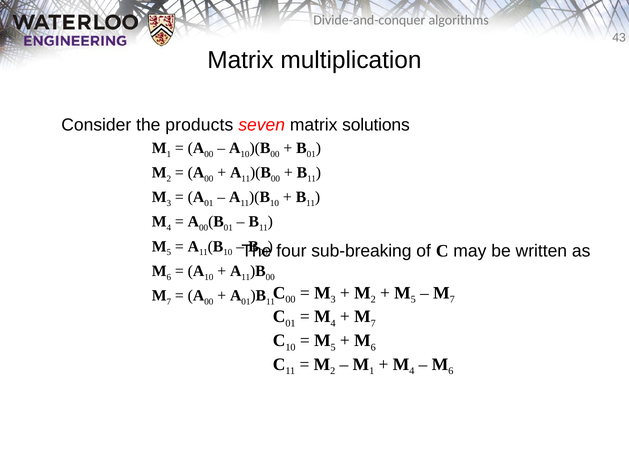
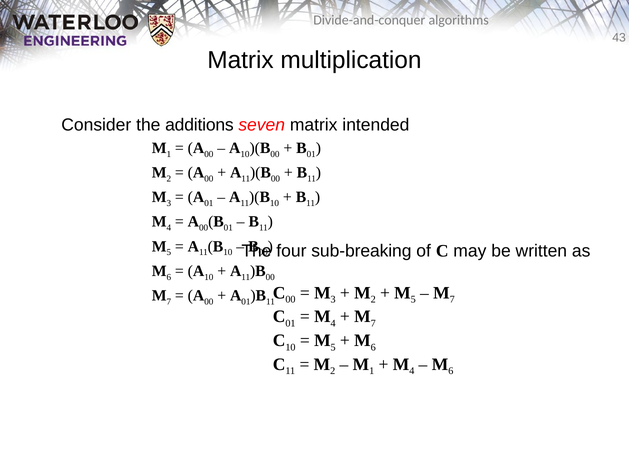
products: products -> additions (199, 125)
solutions: solutions -> intended (376, 125)
